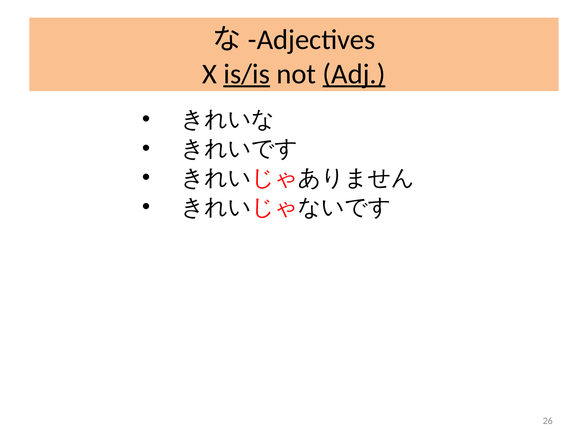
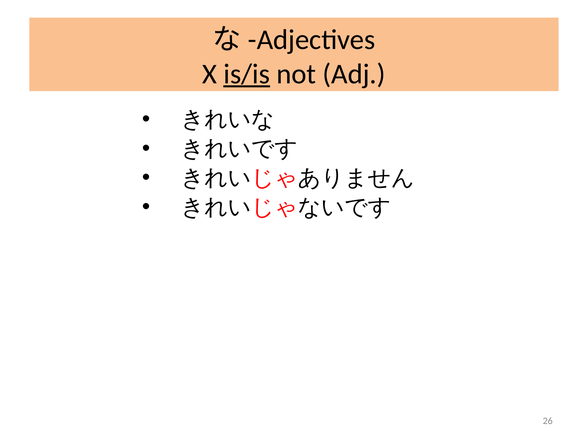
Adj underline: present -> none (354, 74)
